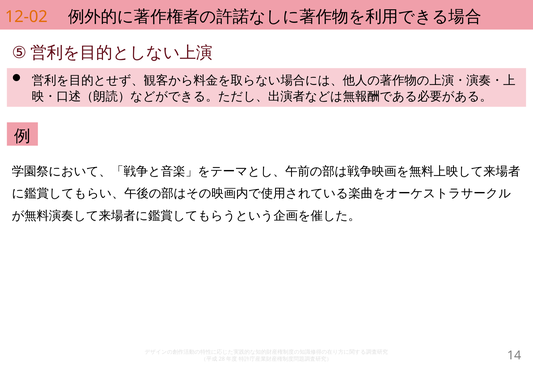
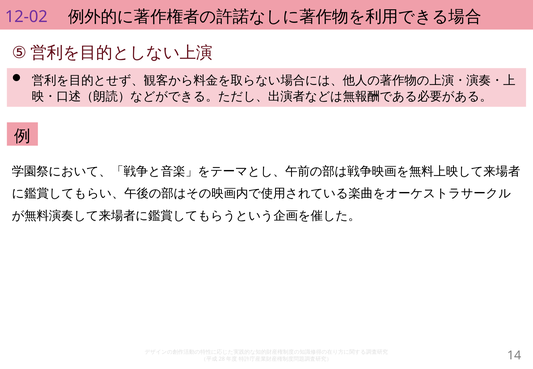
12-02 colour: orange -> purple (26, 17)
